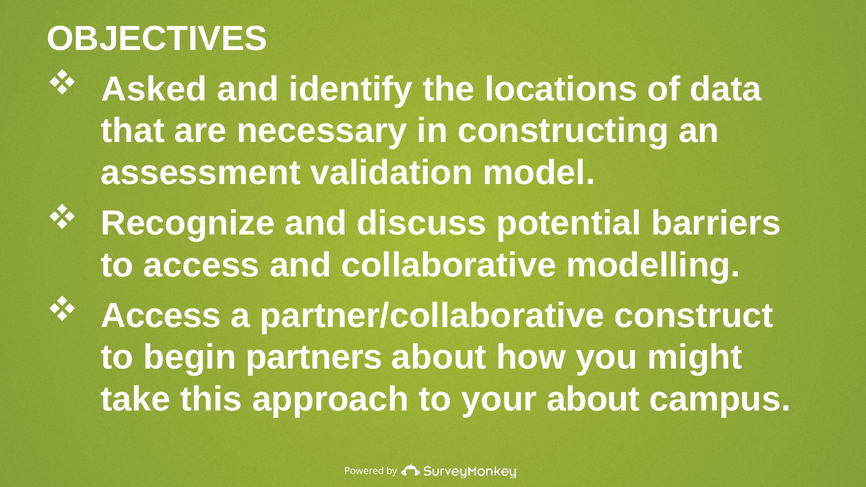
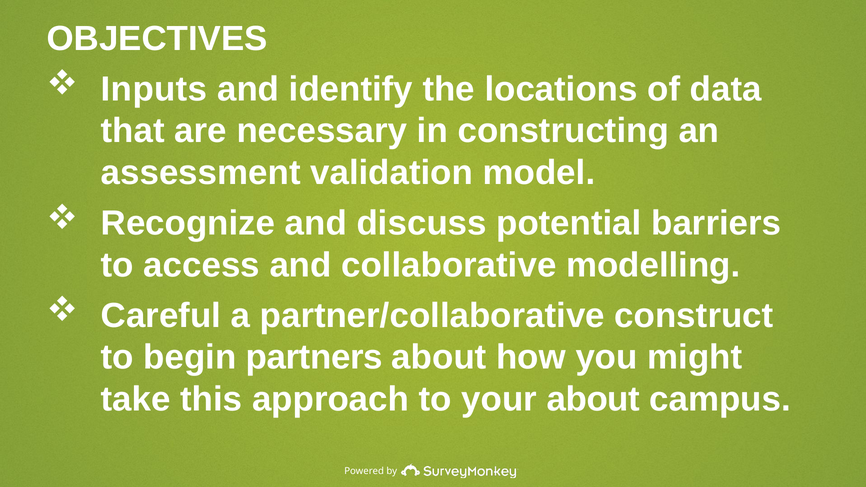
Asked: Asked -> Inputs (154, 89)
Access: Access -> Careful (161, 316)
